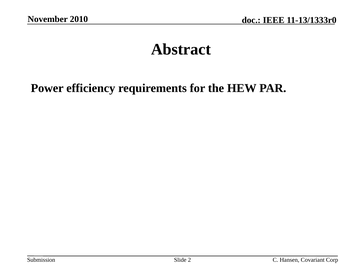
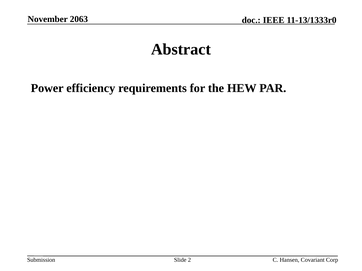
2010: 2010 -> 2063 (79, 19)
